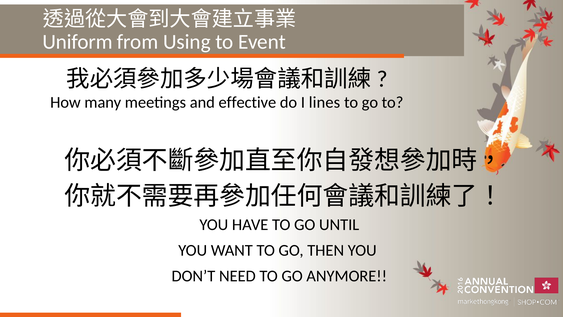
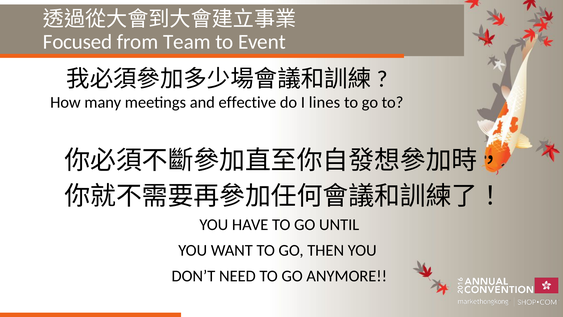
Uniform: Uniform -> Focused (78, 42)
Using: Using -> Team (187, 42)
